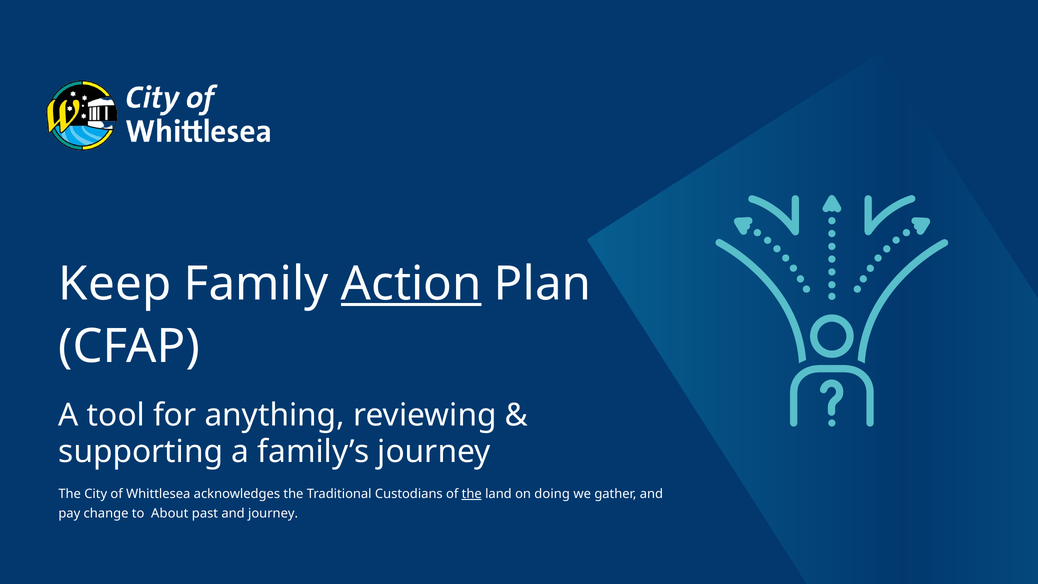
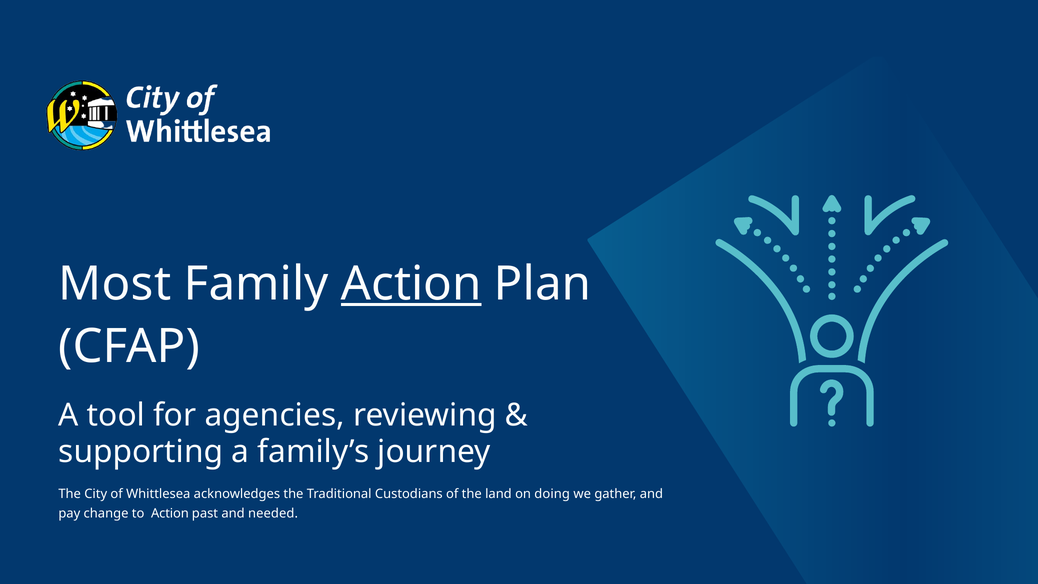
Keep: Keep -> Most (115, 284)
anything: anything -> agencies (275, 415)
the underline: present -> none (472, 494)
to About: About -> Action (170, 513)
and journey: journey -> needed (273, 513)
